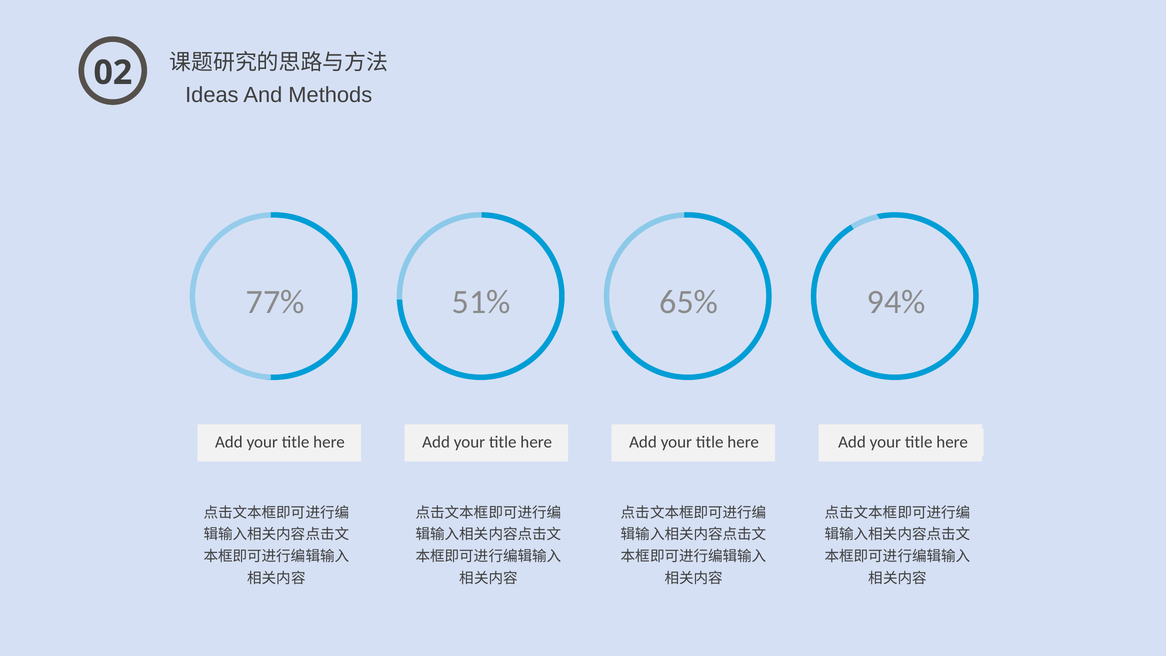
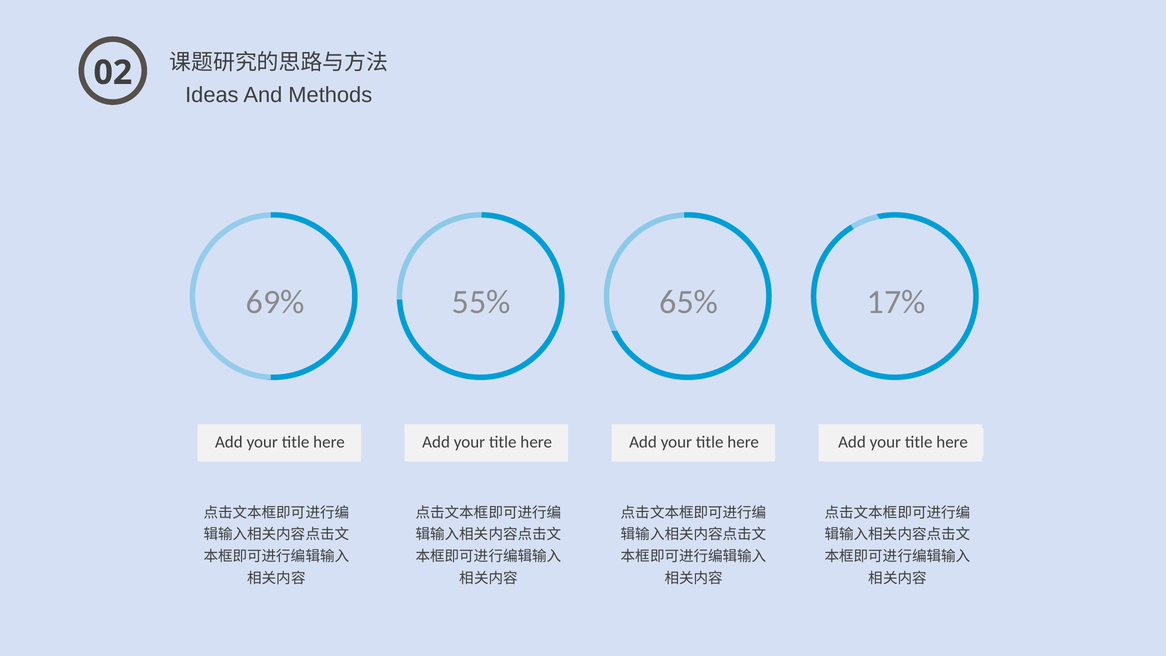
77%: 77% -> 69% (275, 302)
51%: 51% -> 55% (481, 302)
94%: 94% -> 17% (896, 302)
